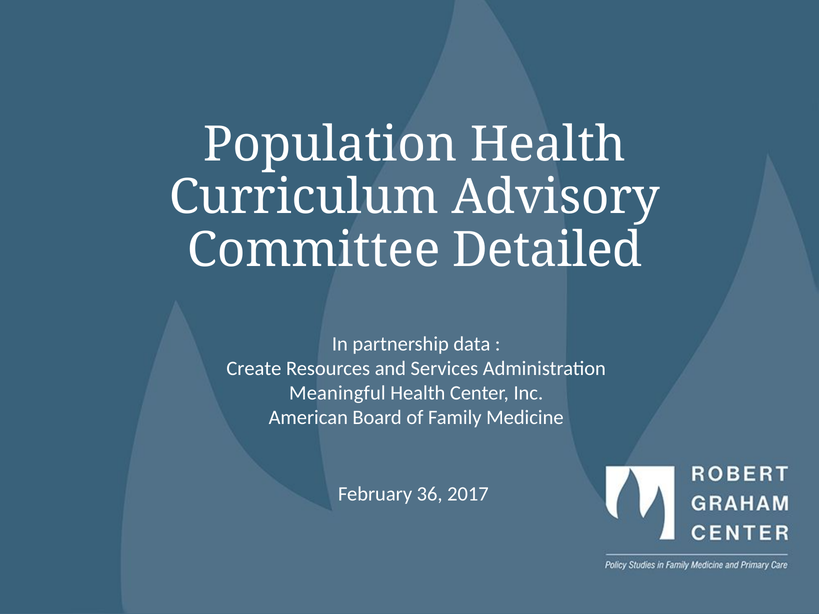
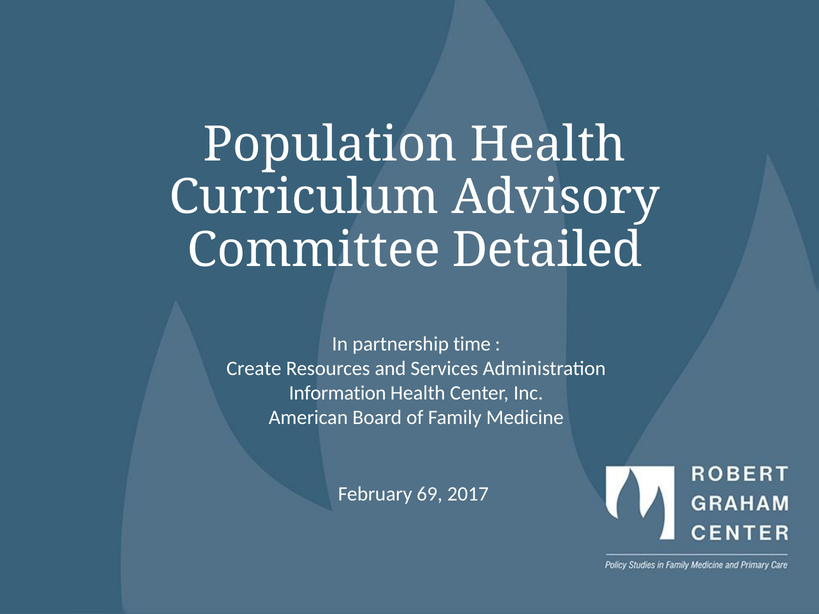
data: data -> time (472, 344)
Meaningful: Meaningful -> Information (338, 393)
36: 36 -> 69 (430, 494)
